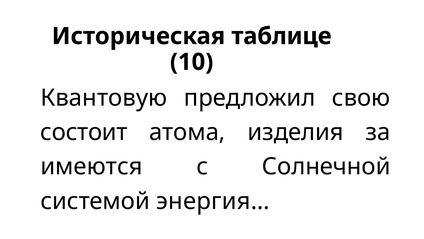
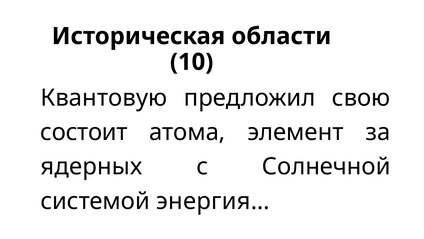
таблице: таблице -> области (281, 36)
изделия: изделия -> элемент (295, 132)
имеются: имеются -> ядерных (91, 166)
